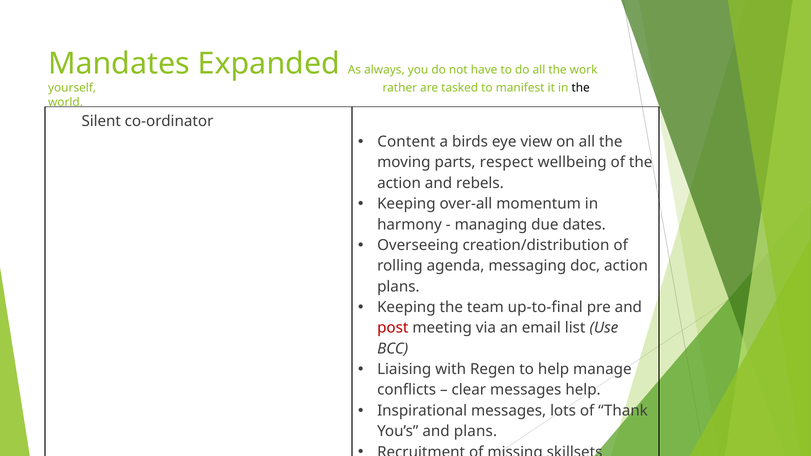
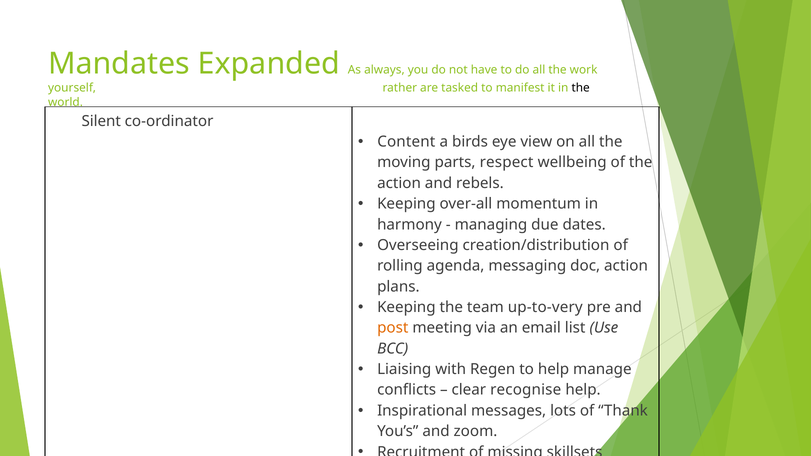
up-to-final: up-to-final -> up-to-very (545, 307)
post colour: red -> orange (393, 328)
clear messages: messages -> recognise (526, 390)
and plans: plans -> zoom (476, 431)
